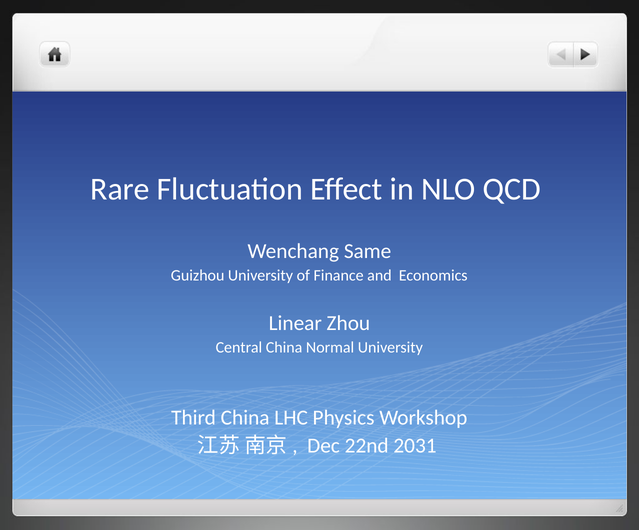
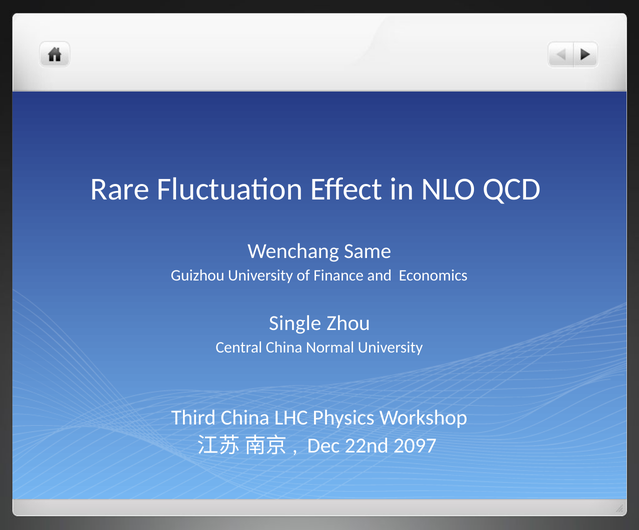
Linear: Linear -> Single (295, 323)
2031: 2031 -> 2097 (415, 445)
